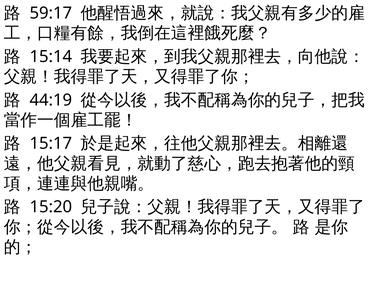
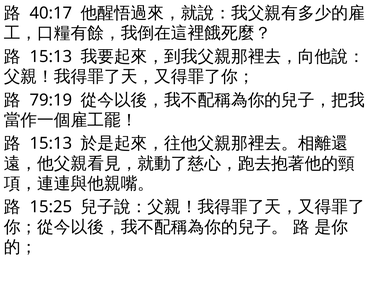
59:17: 59:17 -> 40:17 (51, 13)
15:14: 15:14 -> 15:13 (51, 57)
44:19: 44:19 -> 79:19 (51, 100)
15:17: 15:17 -> 15:13 (51, 143)
15:20: 15:20 -> 15:25 (51, 207)
